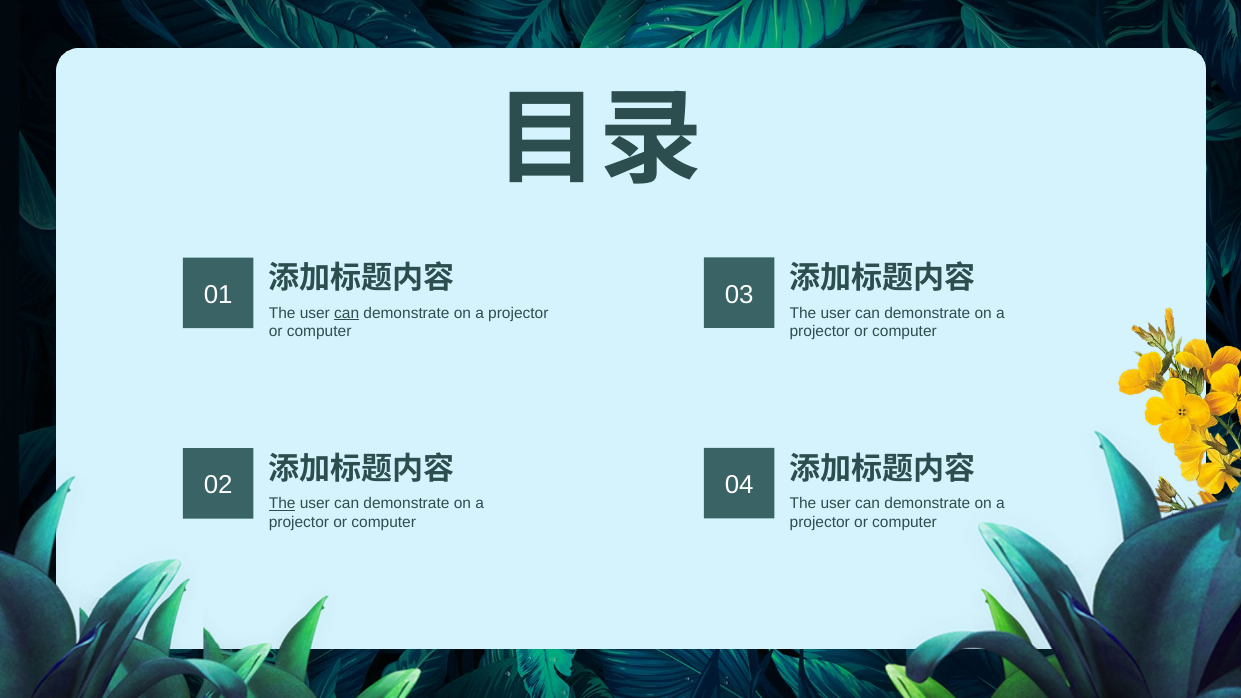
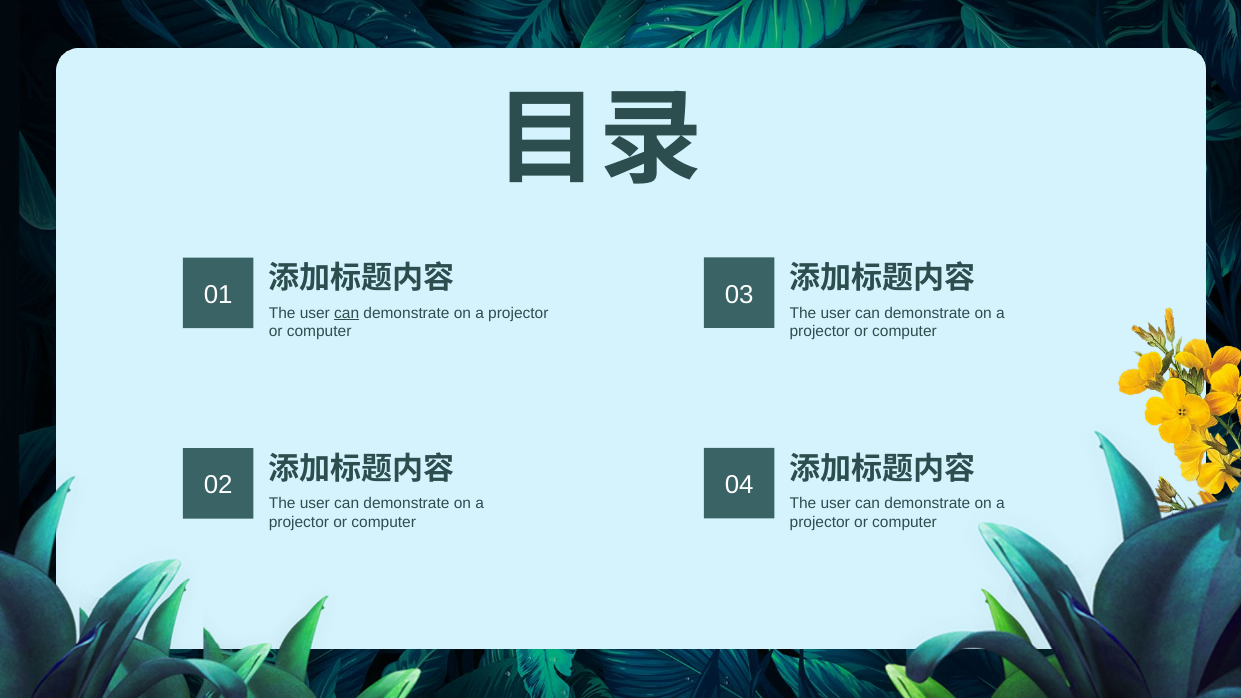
The underline: present -> none (282, 504)
